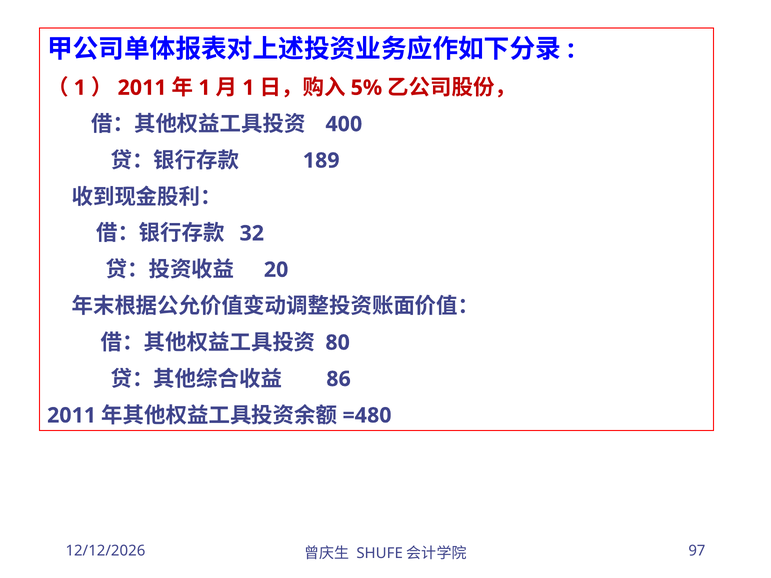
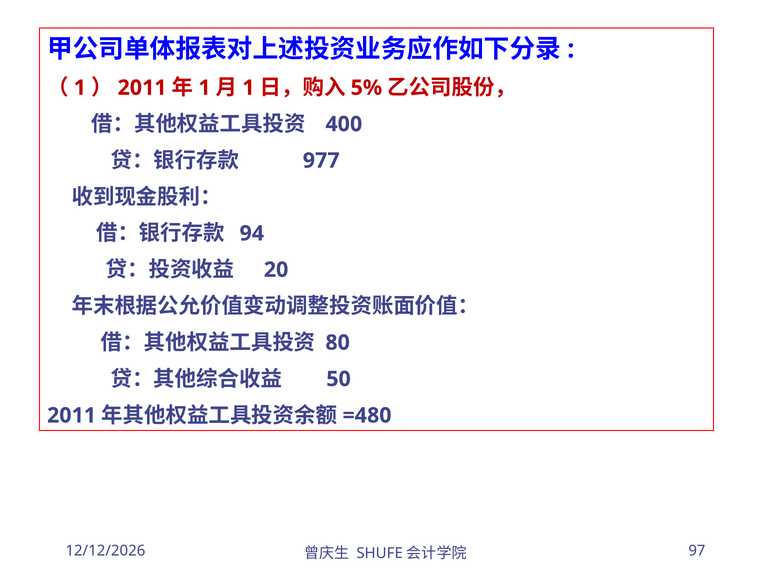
189: 189 -> 977 (321, 161)
32: 32 -> 94 (252, 233)
86: 86 -> 50 (339, 379)
